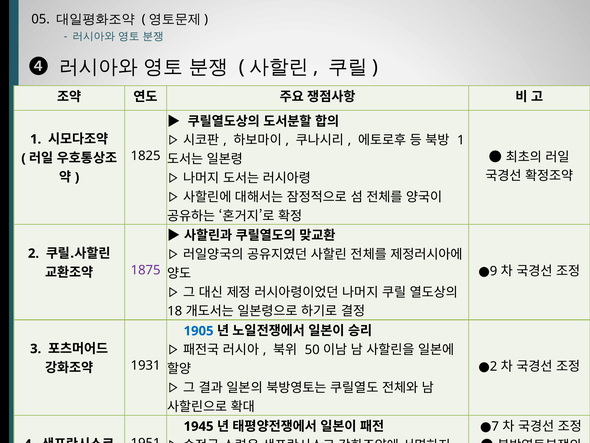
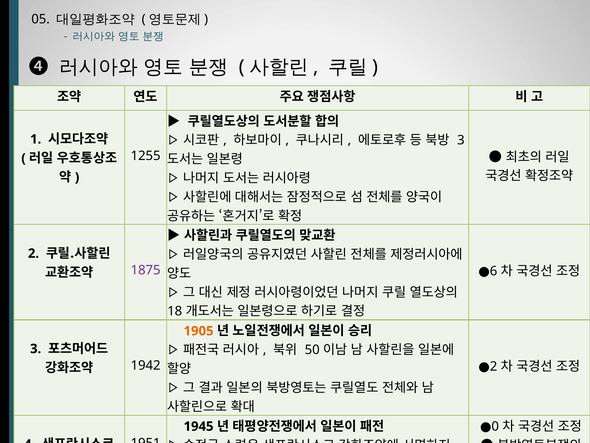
1: 1 -> 3 (461, 140)
1825: 1825 -> 1255 (146, 156)
9: 9 -> 6 (494, 271)
1905 colour: blue -> orange (199, 331)
1931: 1931 -> 1942 (146, 365)
7: 7 -> 0 (495, 426)
